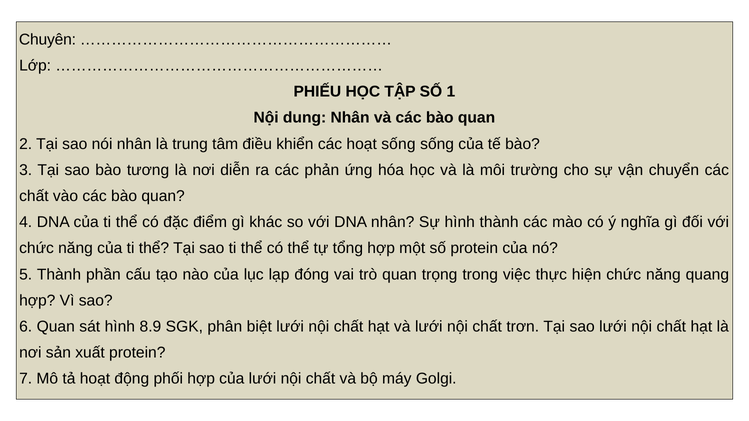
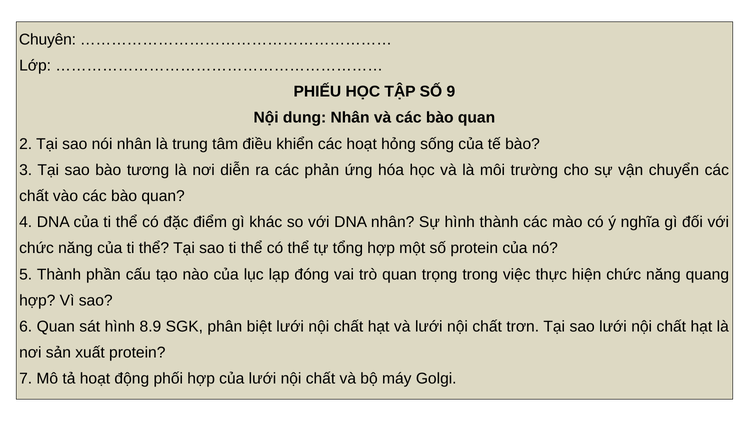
1: 1 -> 9 (451, 92)
hoạt sống: sống -> hỏng (399, 144)
